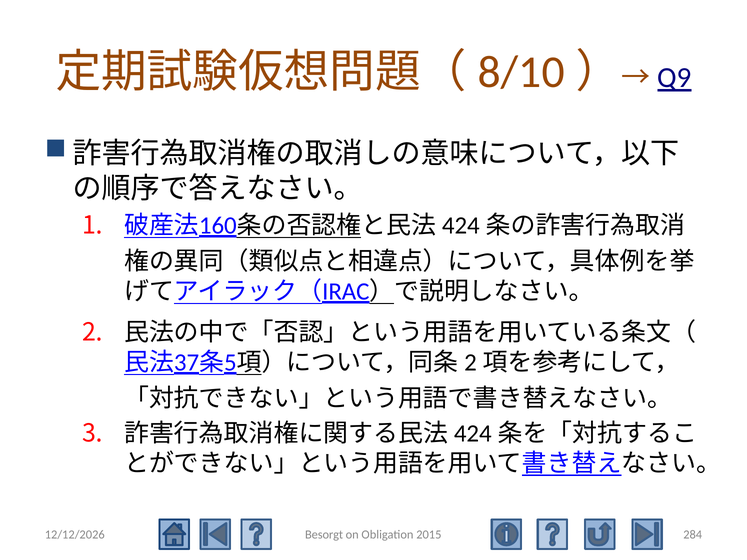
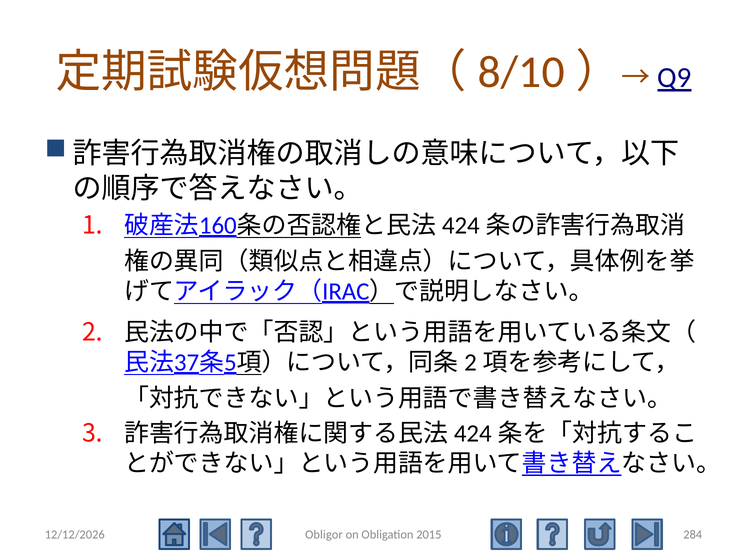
Besorgt: Besorgt -> Obligor (324, 535)
